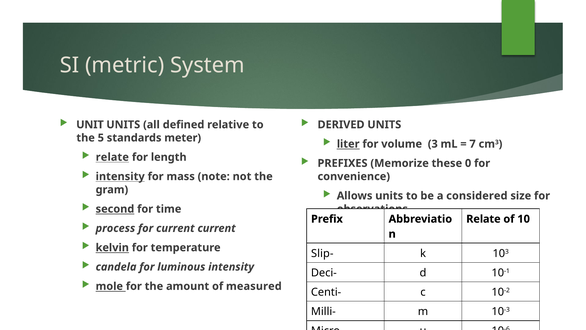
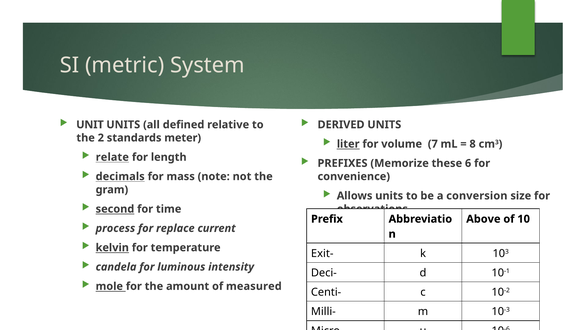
5: 5 -> 2 (101, 138)
3: 3 -> 7 (433, 144)
7: 7 -> 8 (473, 144)
0: 0 -> 6 (468, 163)
intensity: intensity -> decimals (120, 176)
considered: considered -> conversion (477, 196)
Relate: Relate -> Above (483, 219)
for current: current -> replace (175, 228)
Slip-: Slip- -> Exit- (322, 253)
